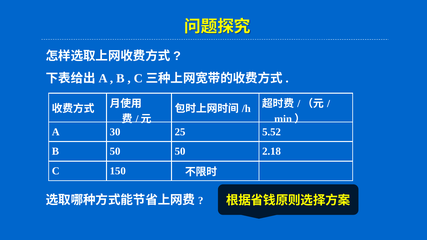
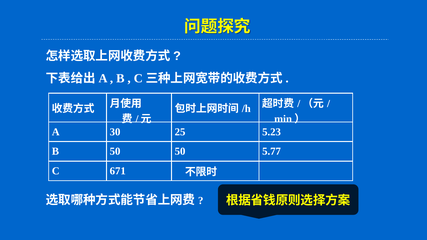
5.52: 5.52 -> 5.23 (272, 132)
2.18: 2.18 -> 5.77 (272, 152)
150: 150 -> 671 (118, 171)
